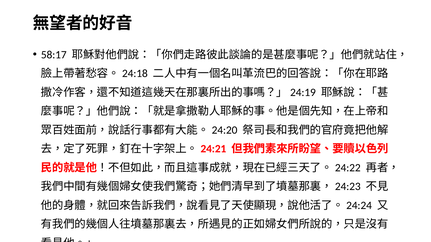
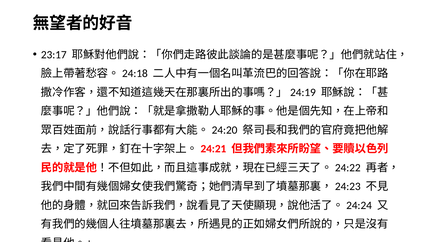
58:17: 58:17 -> 23:17 (54, 55)
